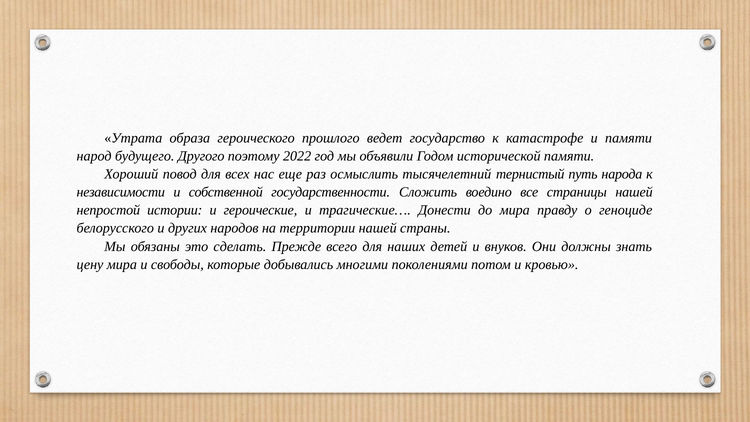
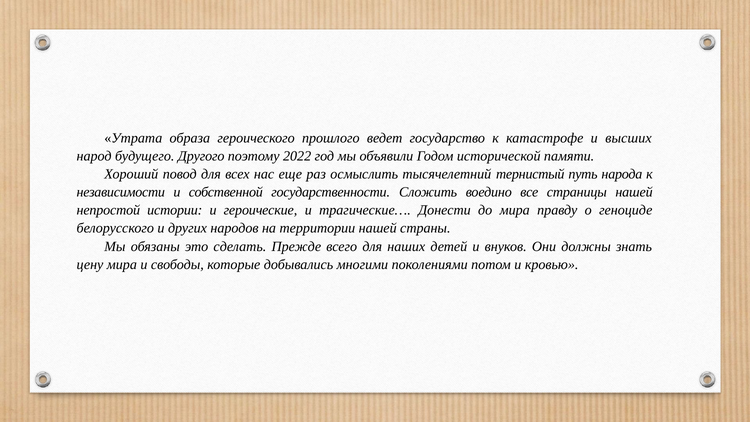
и памяти: памяти -> высших (628, 138)
